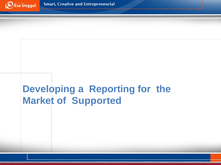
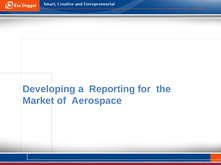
Supported: Supported -> Aerospace (97, 101)
